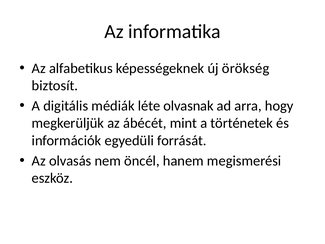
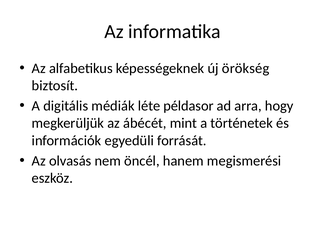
olvasnak: olvasnak -> példasor (188, 106)
